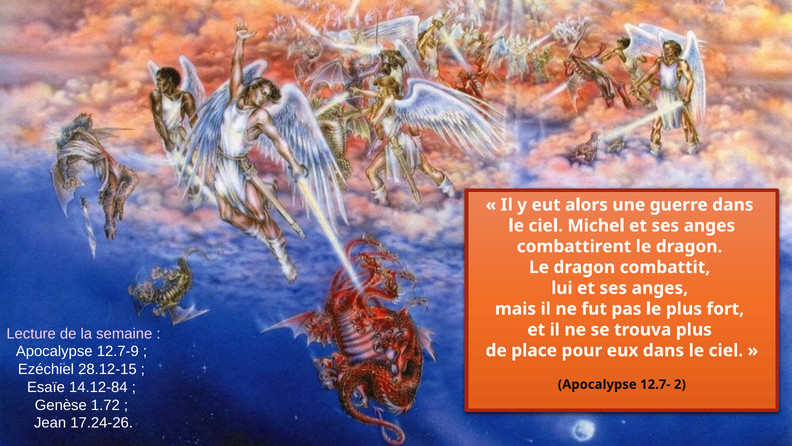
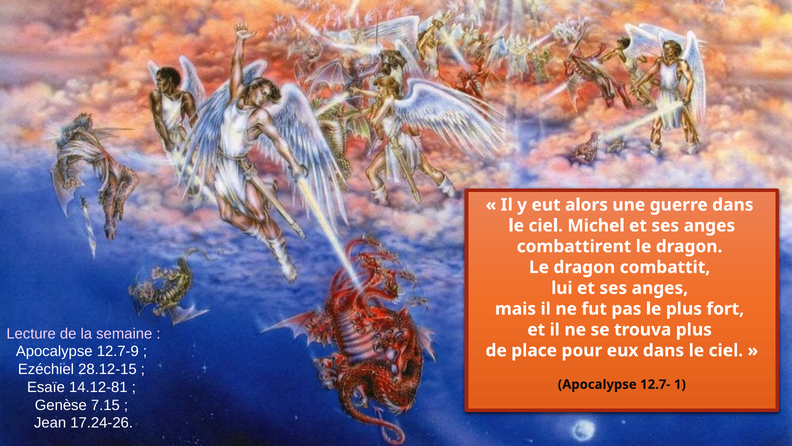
14.12-84: 14.12-84 -> 14.12-81 (98, 387)
2: 2 -> 1 (680, 384)
1.72: 1.72 -> 7.15 (105, 405)
